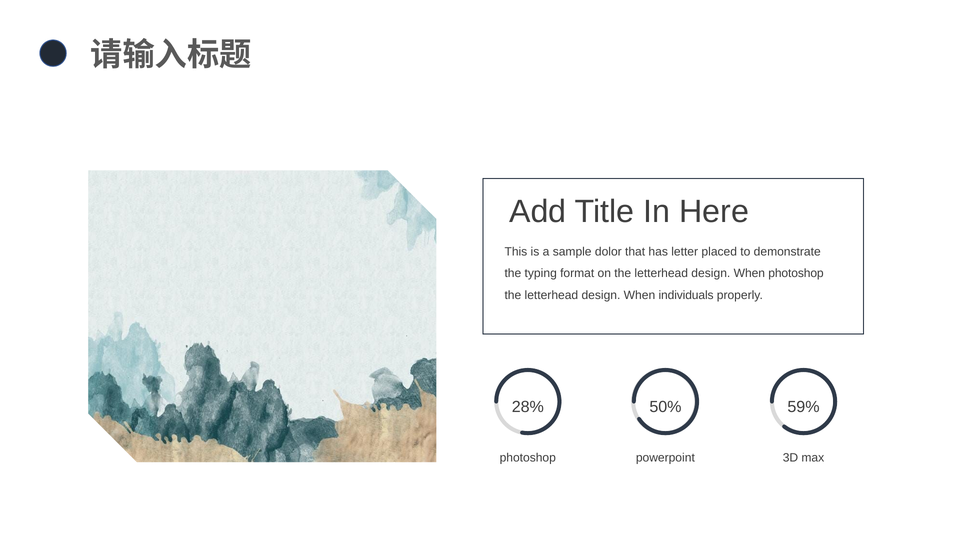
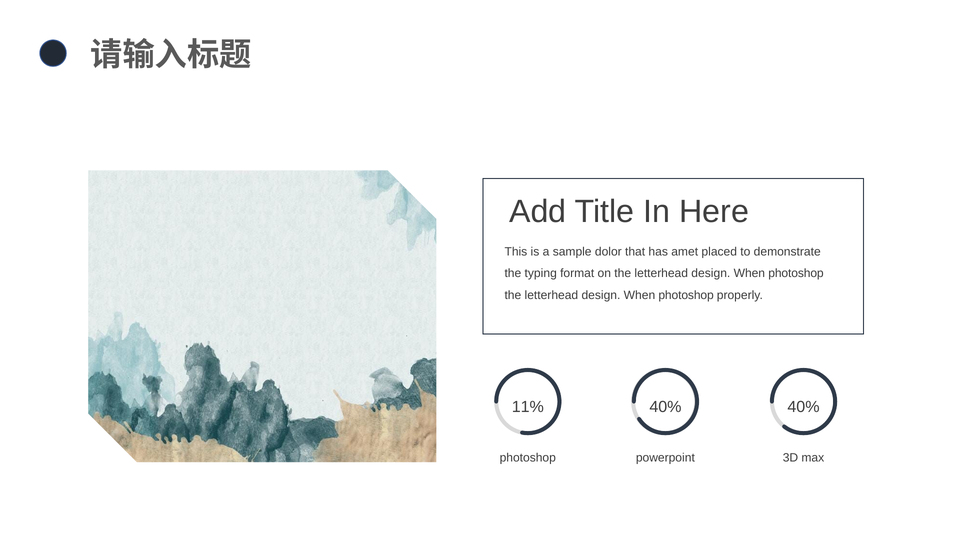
letter: letter -> amet (685, 252)
individuals: individuals -> photoshop (686, 295)
28%: 28% -> 11% (528, 407)
50%: 50% -> 40% (665, 407)
59%: 59% -> 40% (804, 407)
